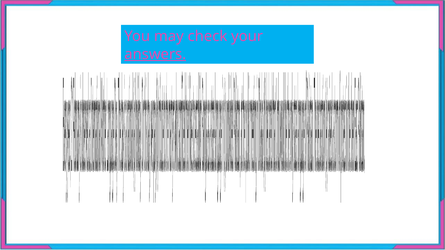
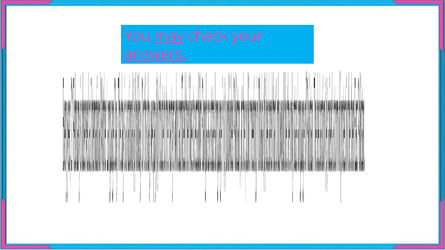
may underline: none -> present (169, 36)
